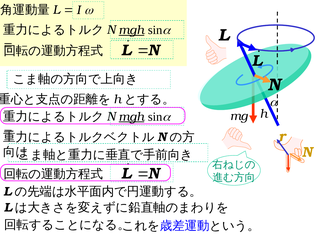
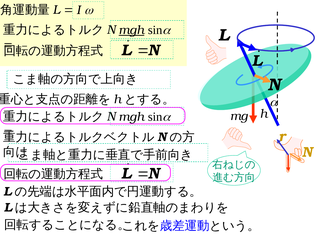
mgh underline: present -> none (131, 117)
